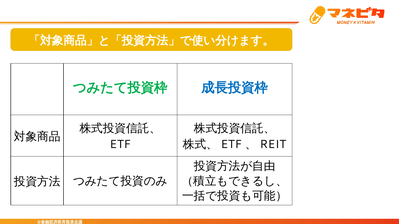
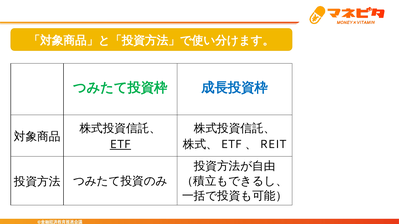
ETF underline: none -> present (120, 145)
